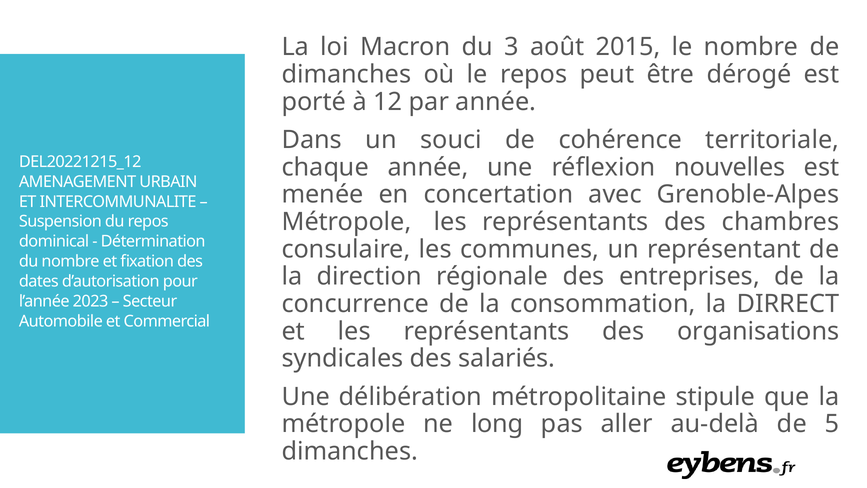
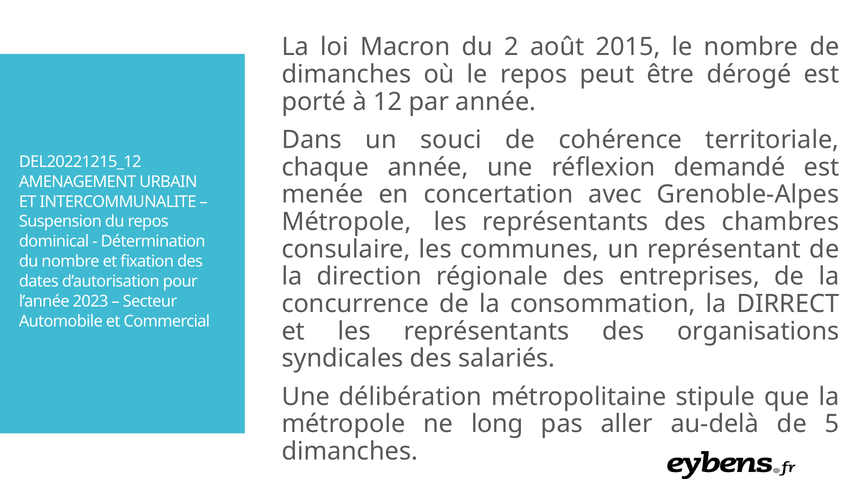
3: 3 -> 2 (512, 47)
nouvelles: nouvelles -> demandé (730, 167)
